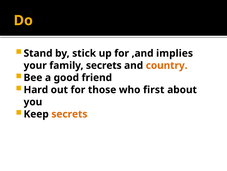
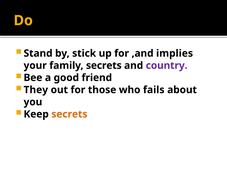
country colour: orange -> purple (167, 65)
Hard: Hard -> They (36, 89)
first: first -> fails (154, 89)
